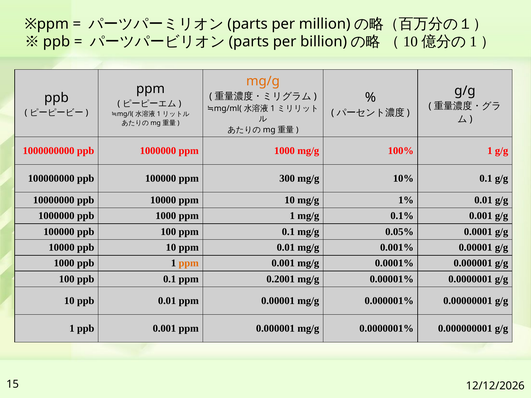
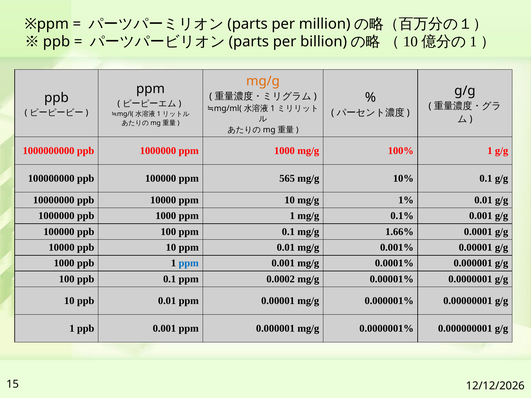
300: 300 -> 565 (287, 178)
0.05%: 0.05% -> 1.66% (400, 232)
ppm colour: orange -> blue (189, 263)
0.2001: 0.2001 -> 0.0002 (281, 279)
